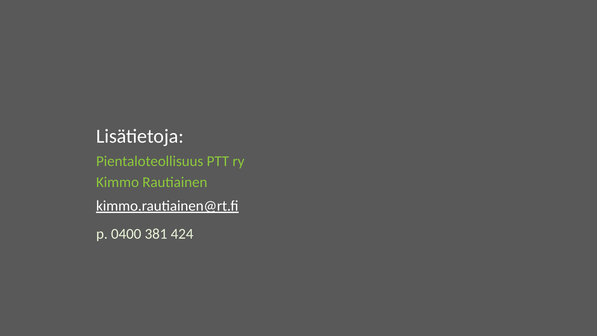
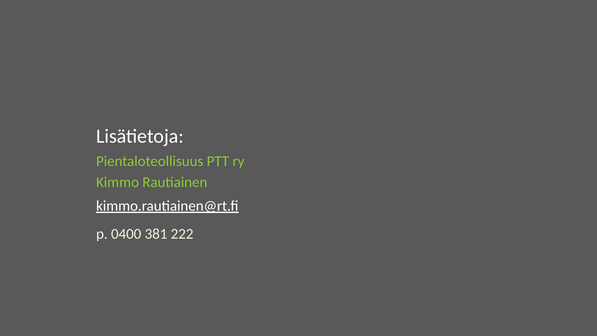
424: 424 -> 222 (182, 234)
